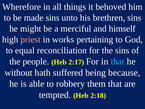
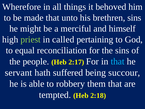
made sins: sins -> that (53, 18)
priest colour: pink -> light green (31, 39)
works: works -> called (63, 39)
without: without -> servant (18, 72)
because: because -> succour (124, 72)
